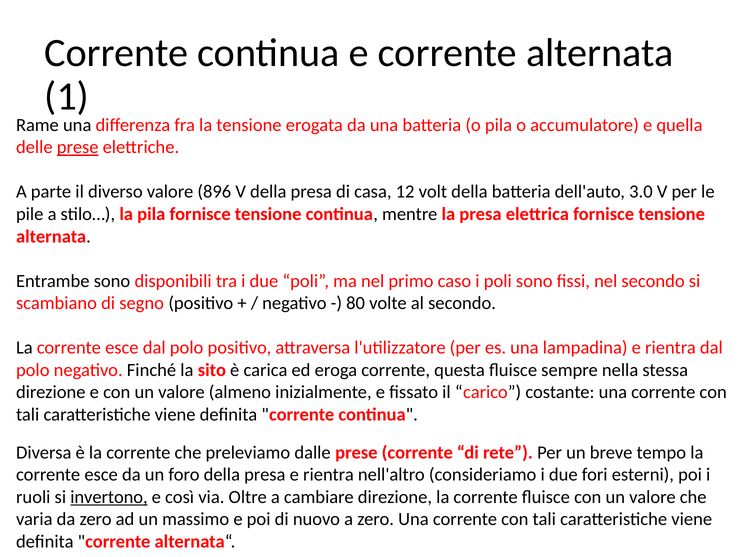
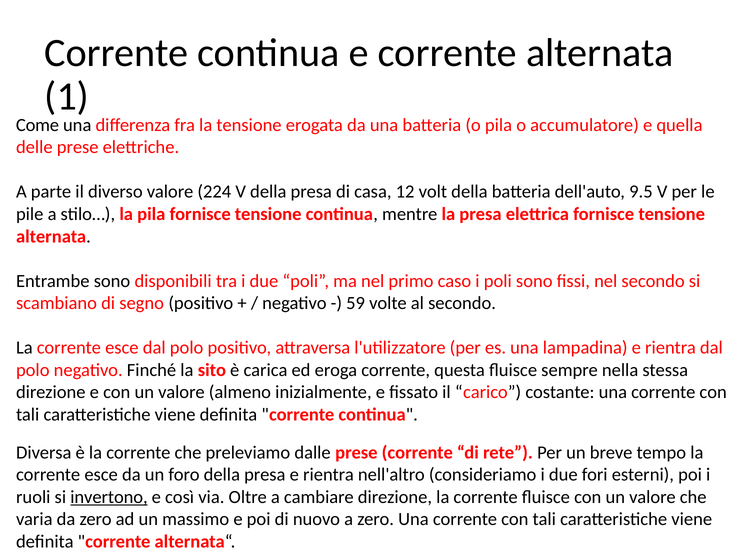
Rame: Rame -> Come (37, 125)
prese underline: present -> none (78, 147)
896: 896 -> 224 (214, 192)
3.0: 3.0 -> 9.5 (641, 192)
80: 80 -> 59 (356, 303)
